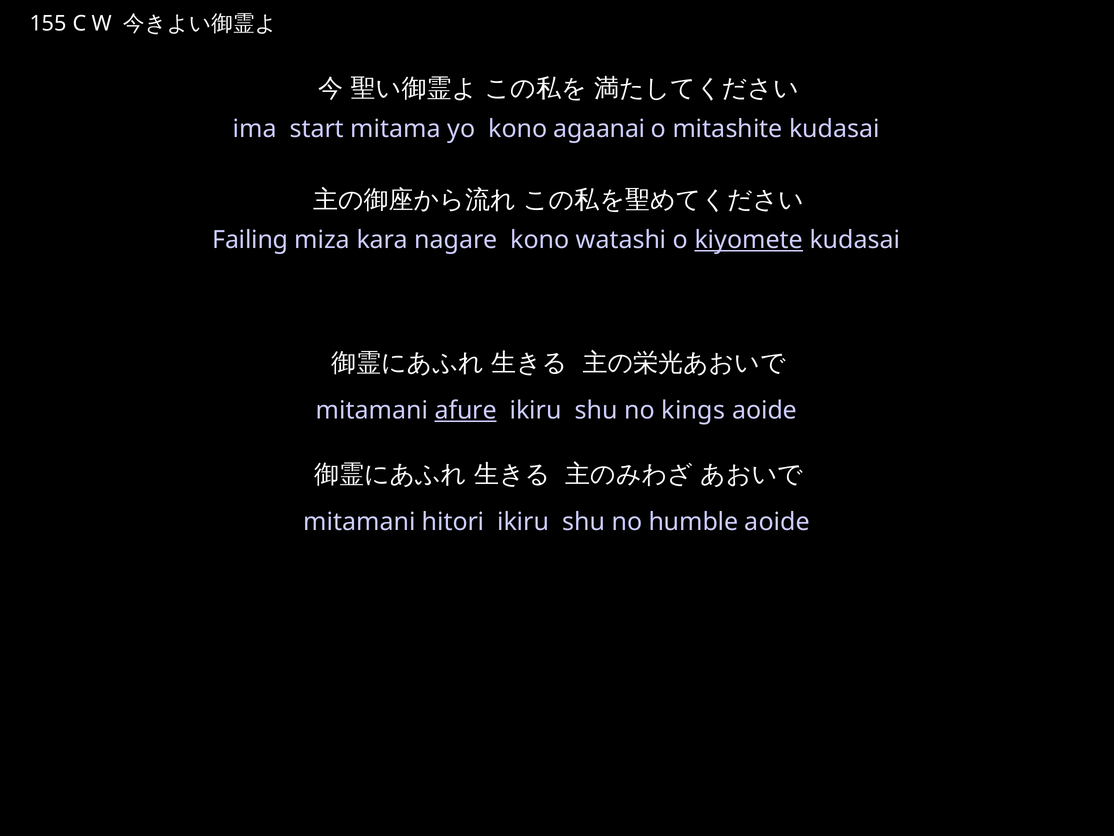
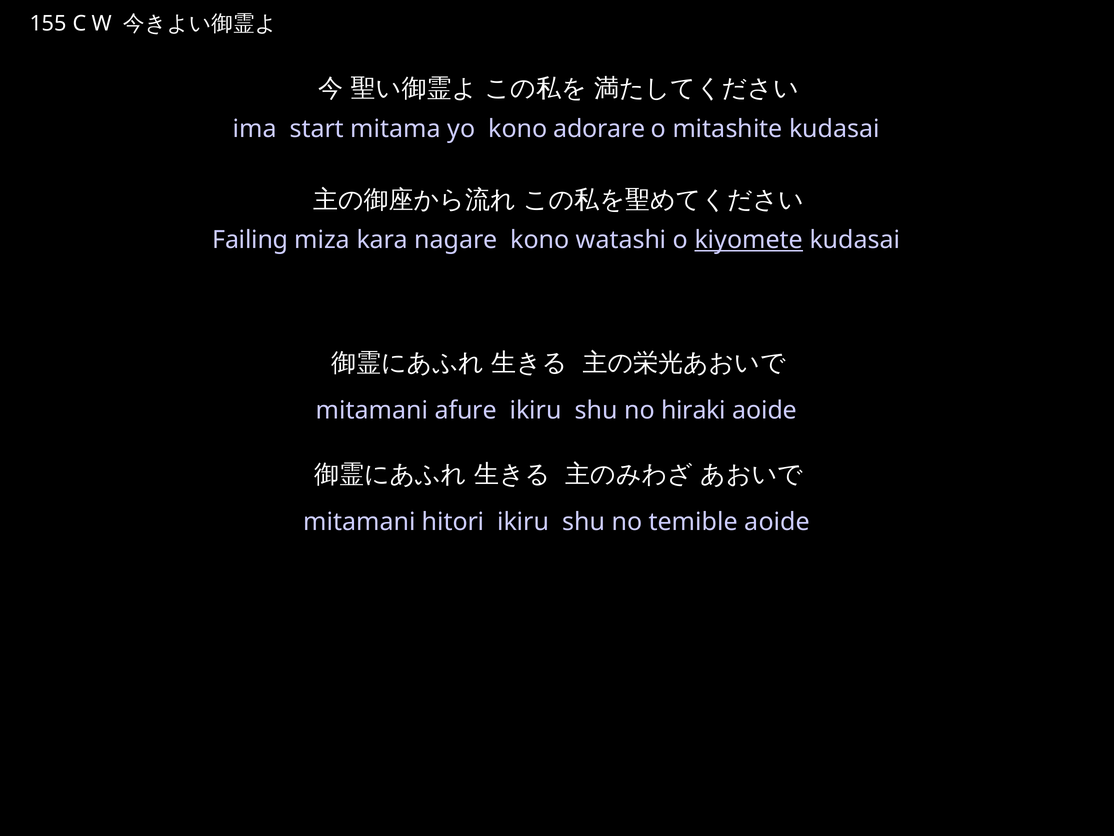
agaanai: agaanai -> adorare (599, 129)
afure underline: present -> none (466, 410)
kings: kings -> hiraki (693, 410)
humble: humble -> temible (693, 521)
